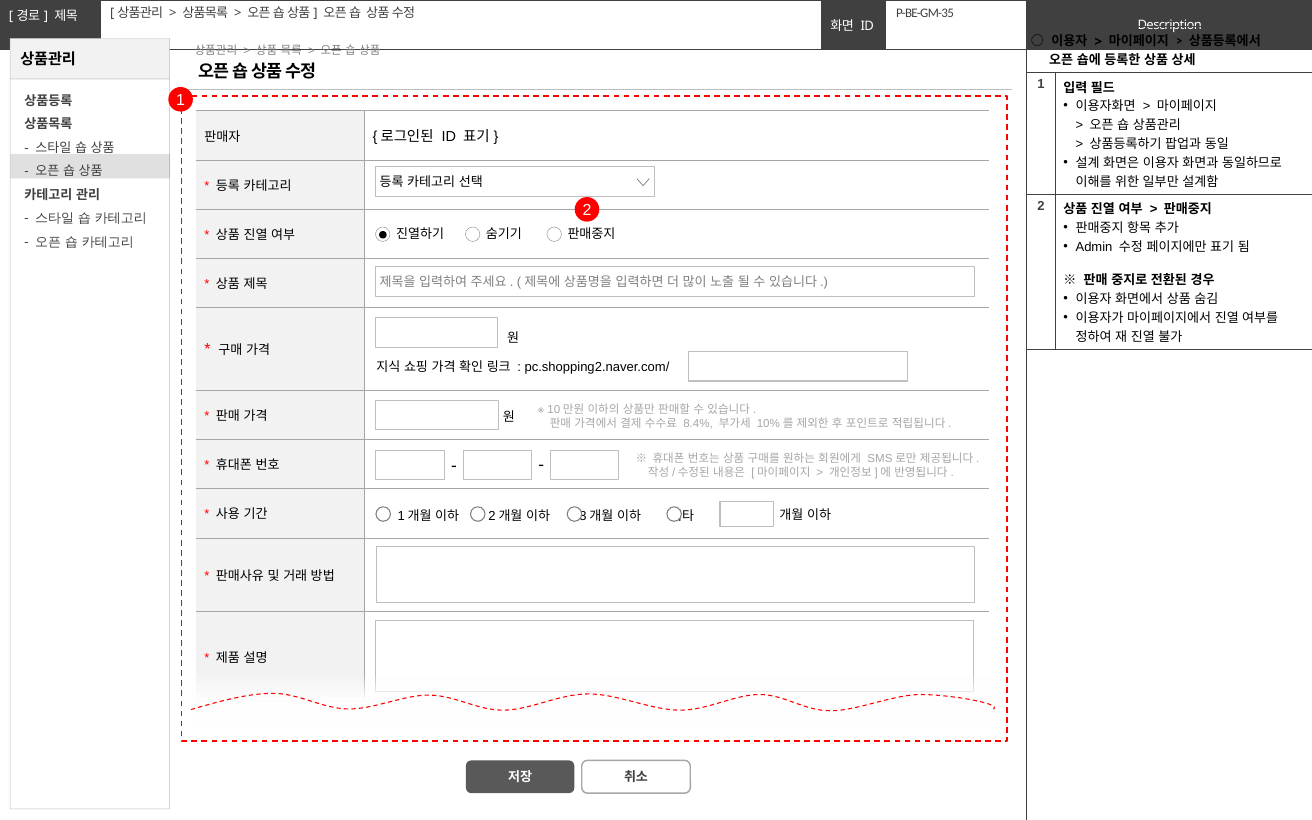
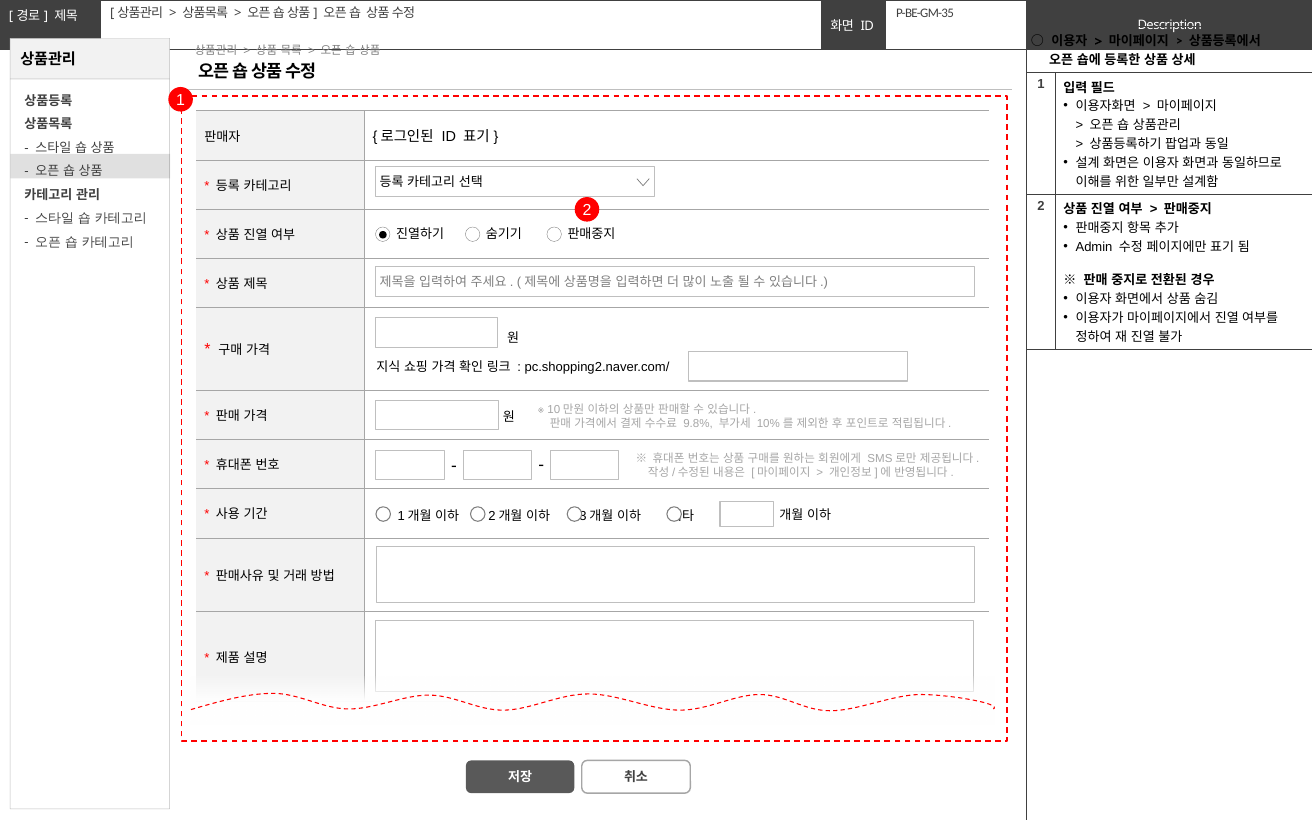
8.4%: 8.4% -> 9.8% (698, 424)
